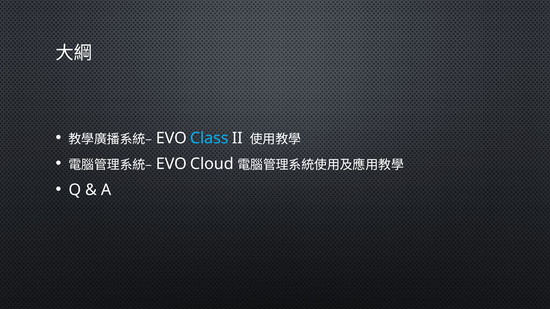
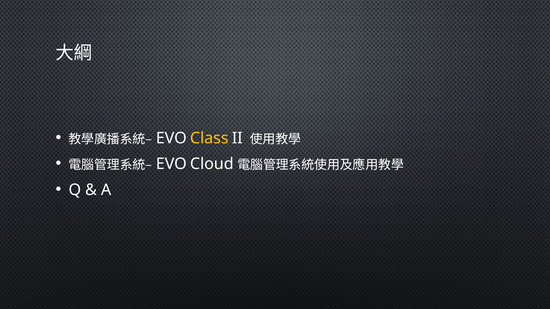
Class colour: light blue -> yellow (209, 138)
